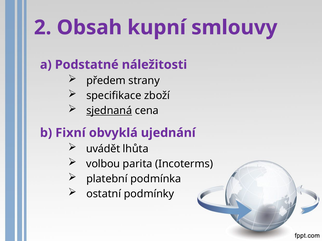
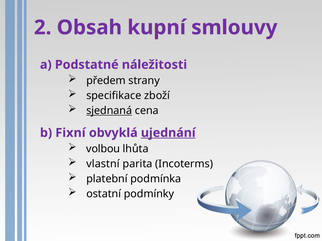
ujednání underline: none -> present (168, 133)
uvádět: uvádět -> volbou (103, 149)
volbou: volbou -> vlastní (103, 164)
